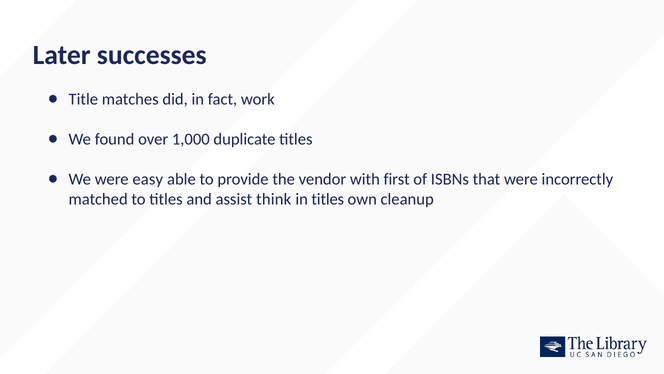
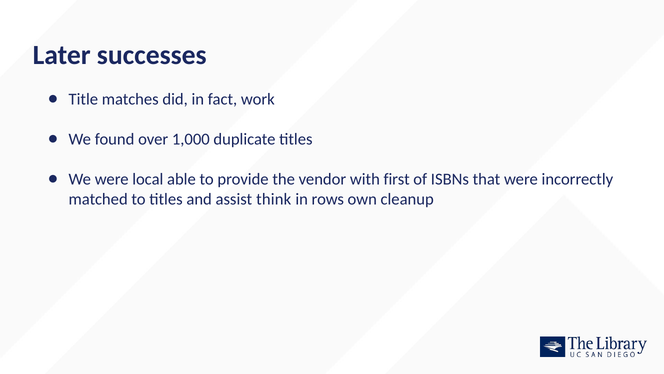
easy: easy -> local (148, 179)
in titles: titles -> rows (328, 199)
